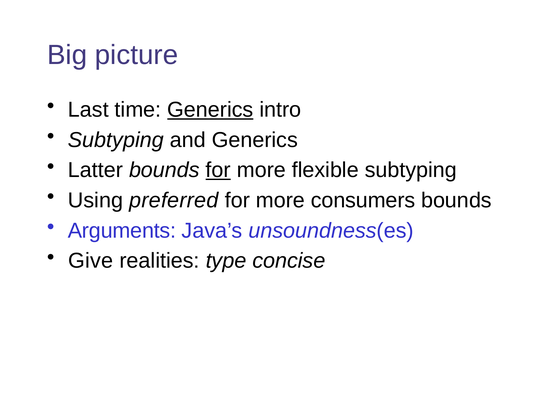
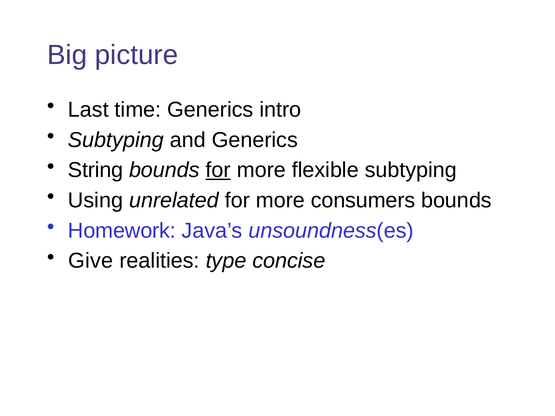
Generics underline: present -> none (210, 110)
Latter: Latter -> String (96, 170)
preferred: preferred -> unrelated (174, 200)
Arguments: Arguments -> Homework (122, 231)
